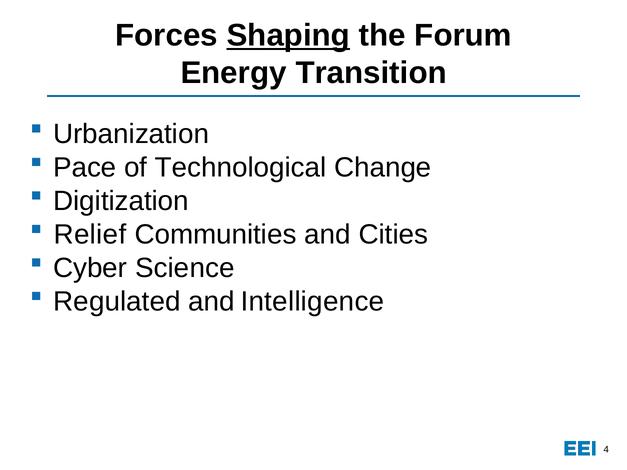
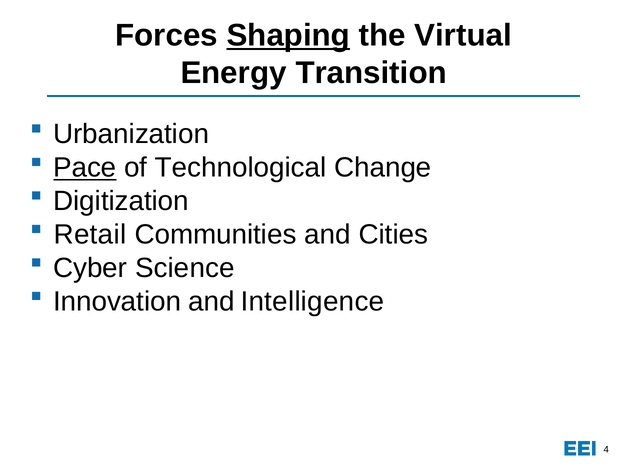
Forum: Forum -> Virtual (463, 36)
Pace underline: none -> present (85, 168)
Relief: Relief -> Retail (90, 235)
Regulated: Regulated -> Innovation (117, 302)
